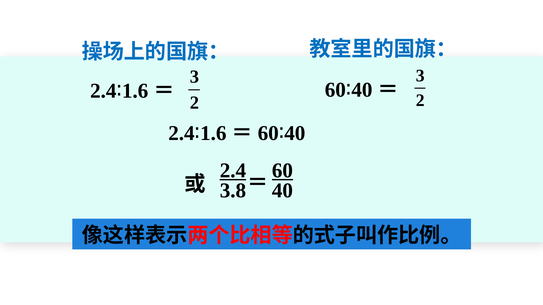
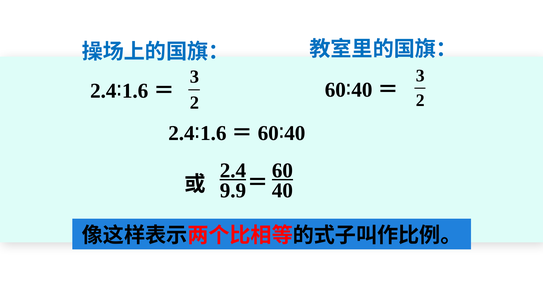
3.8: 3.8 -> 9.9 (233, 191)
